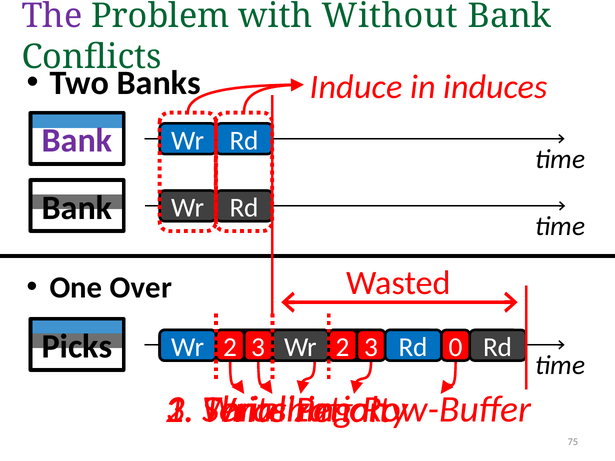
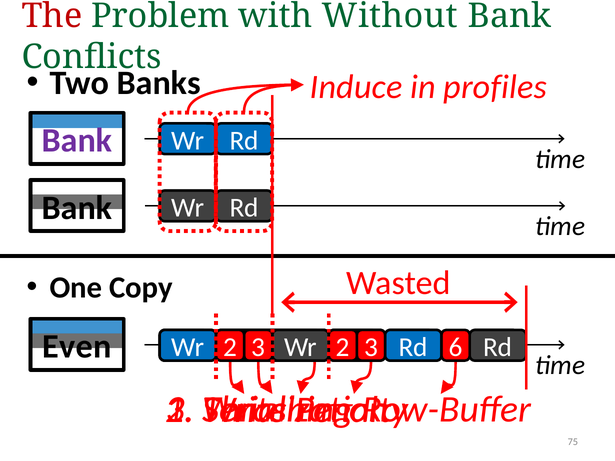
The colour: purple -> red (52, 16)
induces: induces -> profiles (495, 87)
Over: Over -> Copy (141, 288)
Picks: Picks -> Even (77, 347)
0: 0 -> 6 (456, 347)
